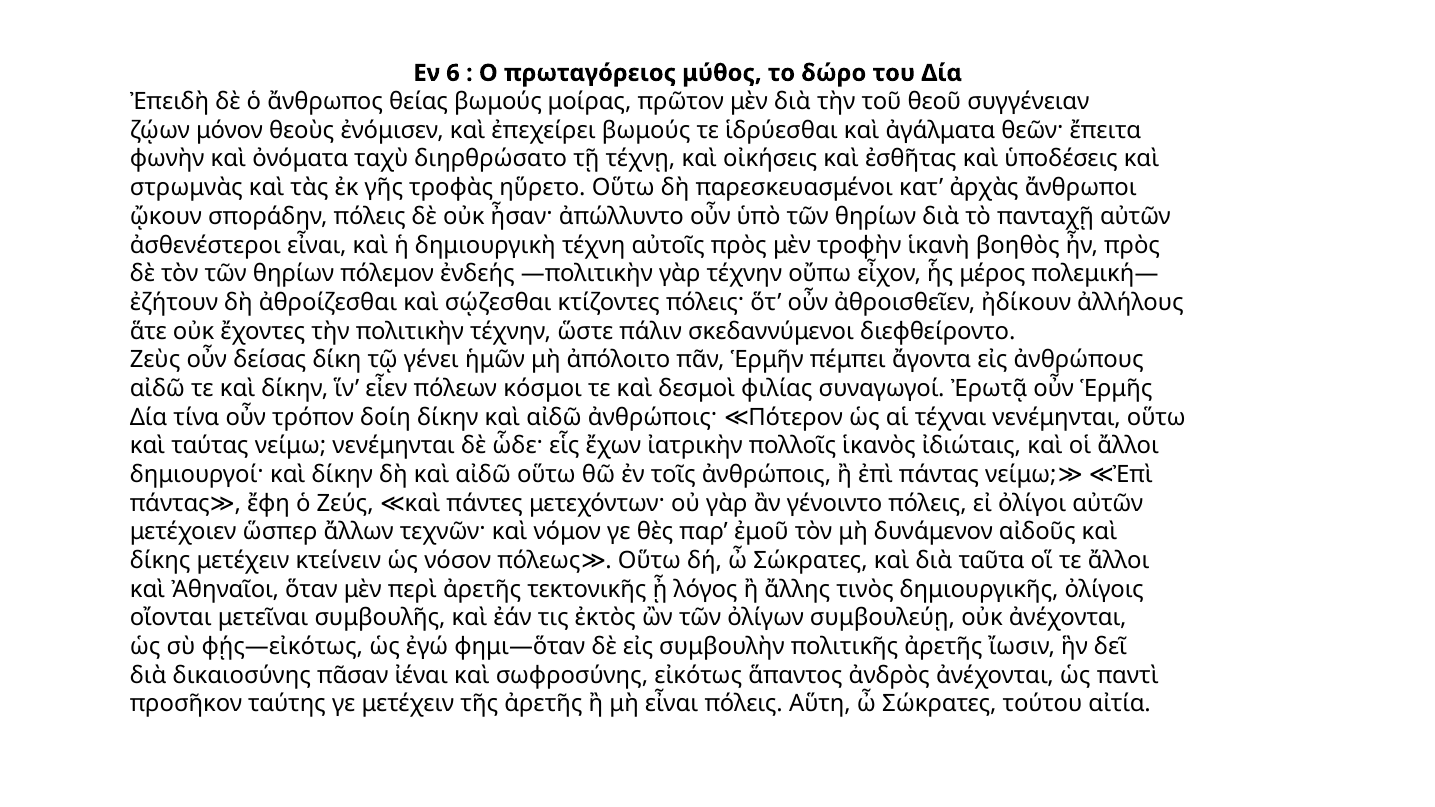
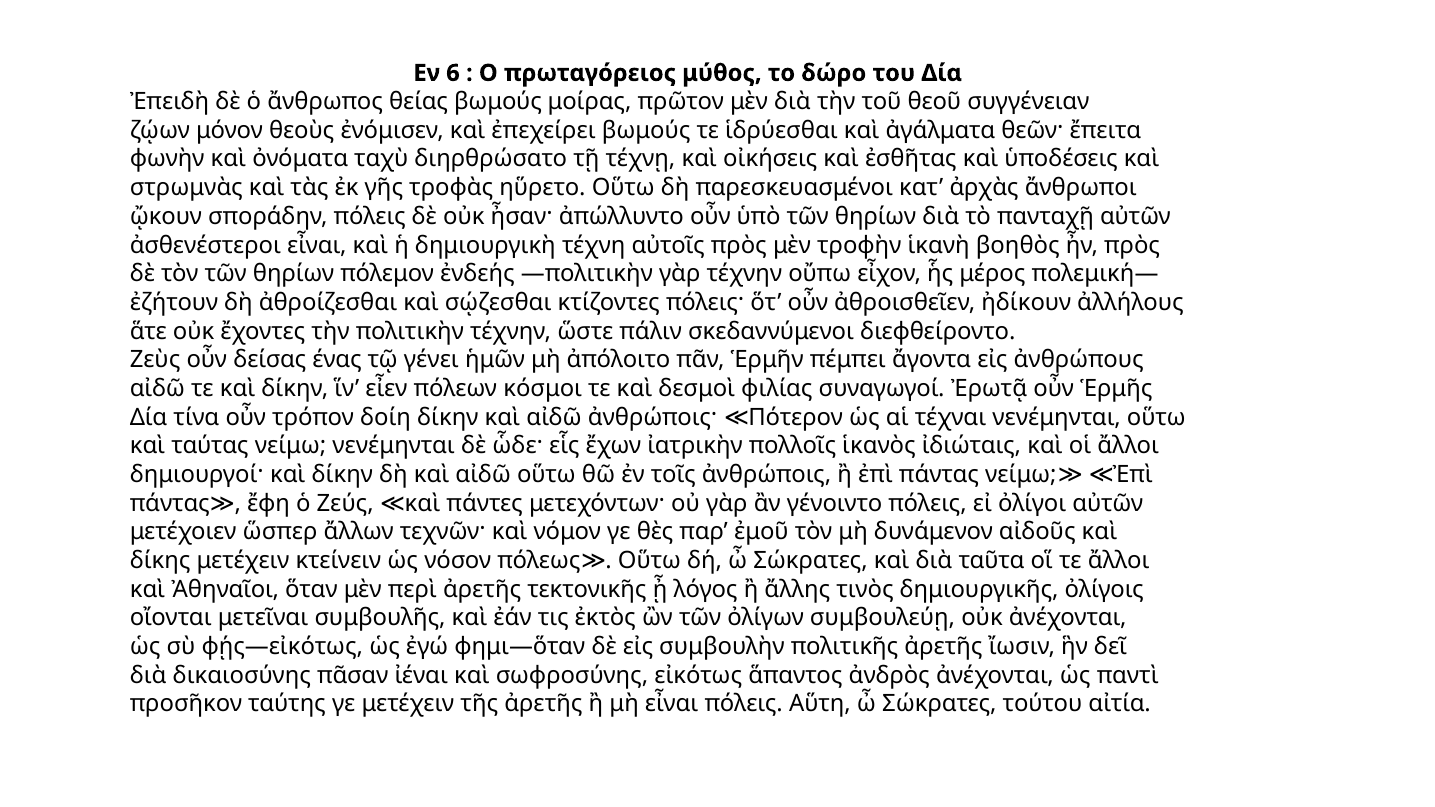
δίκη: δίκη -> ένας (337, 360)
